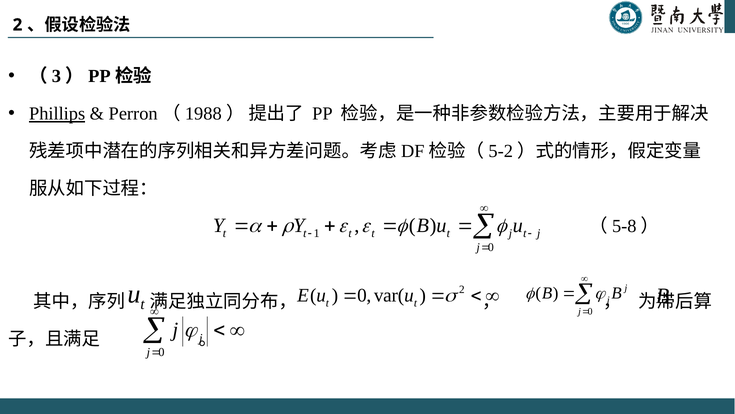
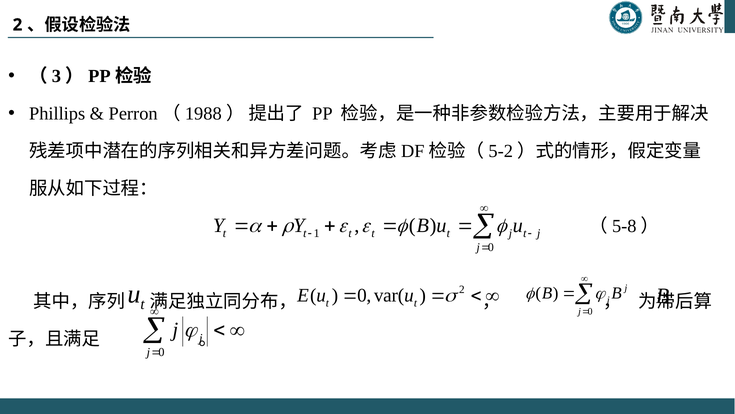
Phillips underline: present -> none (57, 114)
